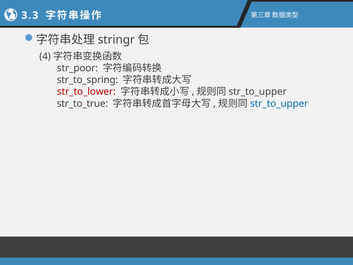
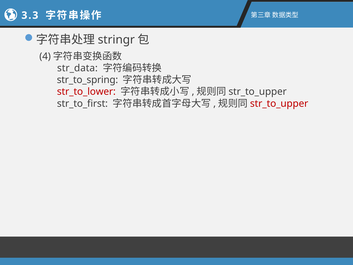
str_poor: str_poor -> str_data (77, 68)
str_to_true: str_to_true -> str_to_first (82, 103)
str_to_upper colour: blue -> red (279, 103)
